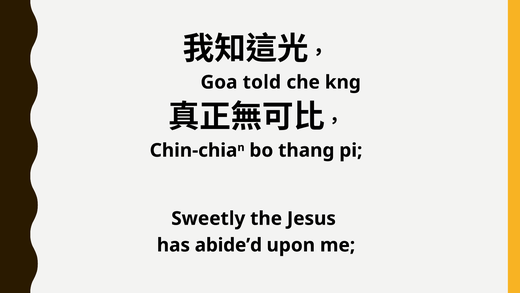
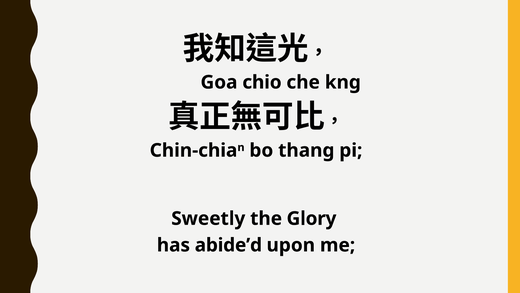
told: told -> chio (262, 82)
Jesus: Jesus -> Glory (311, 218)
